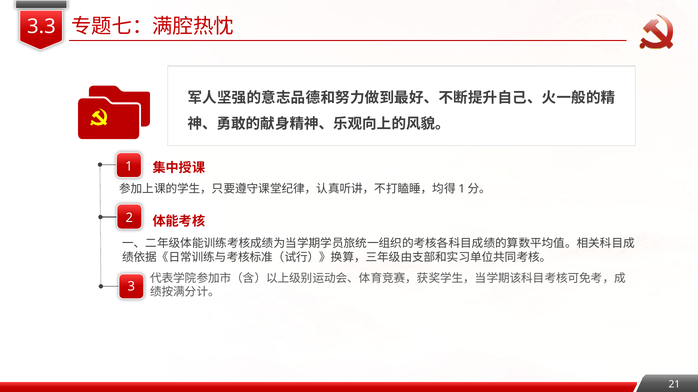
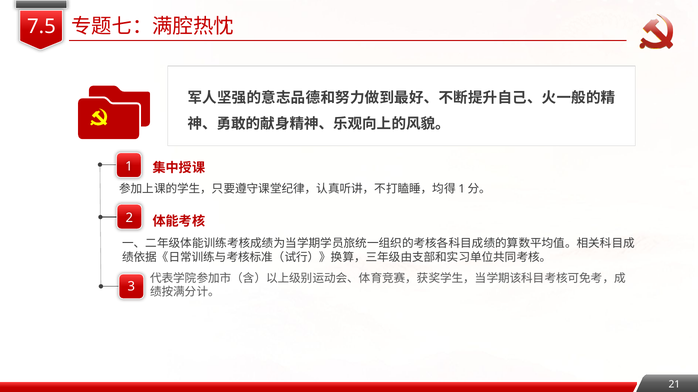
3.3: 3.3 -> 7.5 (41, 27)
